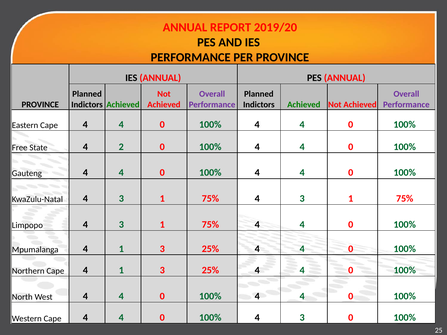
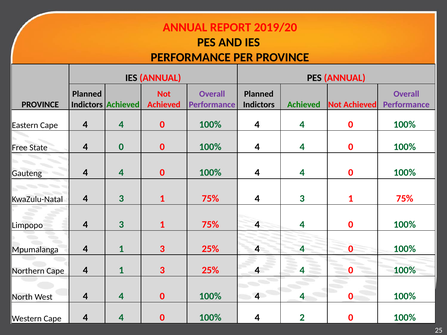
State 4 2: 2 -> 0 (121, 147)
100% 4 3: 3 -> 2 (302, 318)
